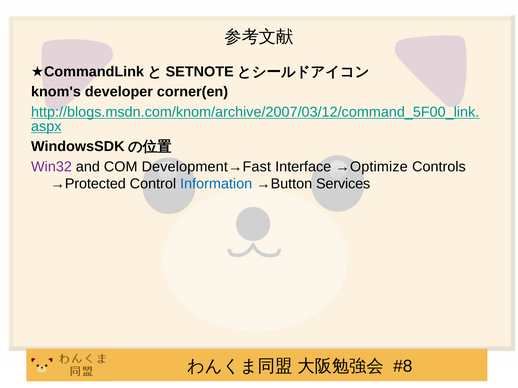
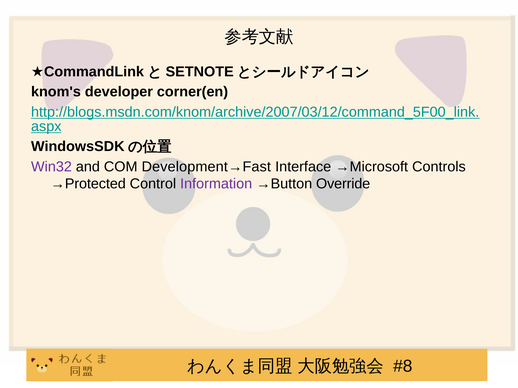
→Optimize: →Optimize -> →Microsoft (372, 167)
Information colour: blue -> purple (216, 184)
Services: Services -> Override (343, 184)
